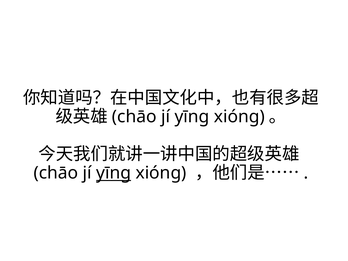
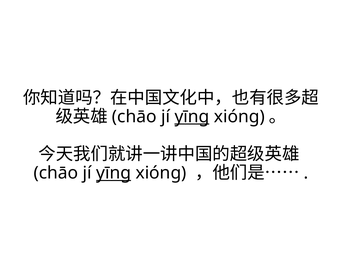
yīng underline: none -> present (192, 117)
